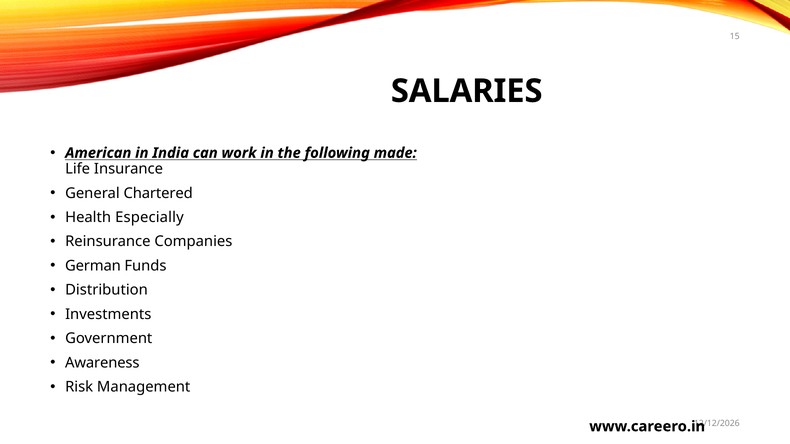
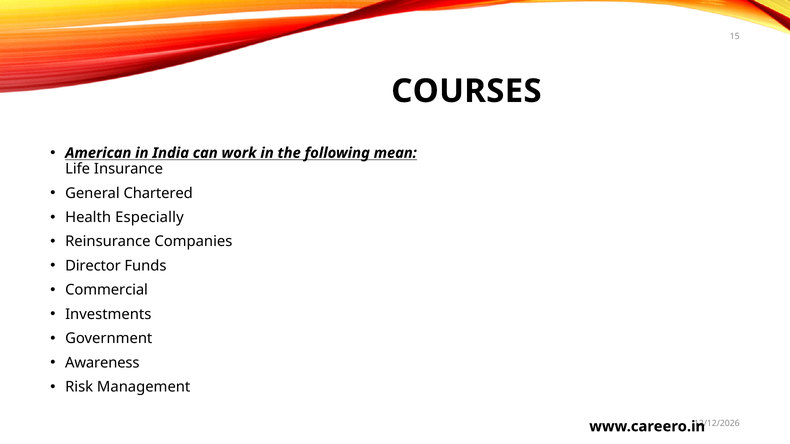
SALARIES: SALARIES -> COURSES (466, 91)
made: made -> mean (395, 153)
German: German -> Director (93, 266)
Distribution: Distribution -> Commercial (107, 290)
